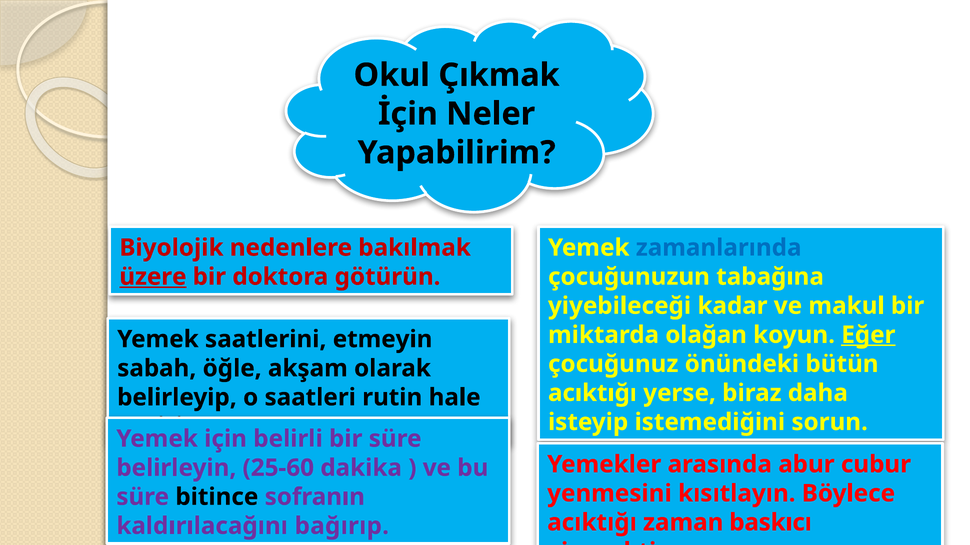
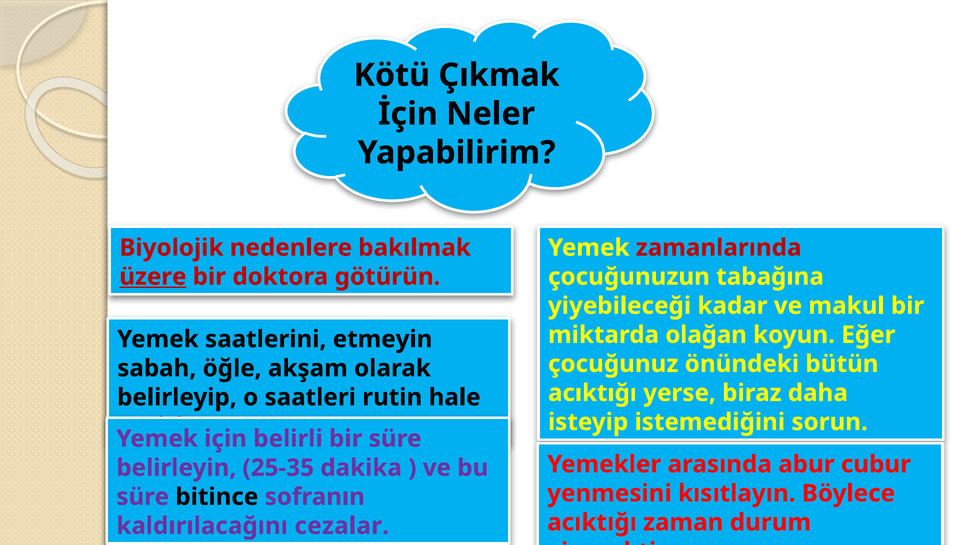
Okul: Okul -> Kötü (392, 75)
zamanlarında colour: blue -> red (719, 248)
Eğer underline: present -> none (868, 335)
25-60: 25-60 -> 25-35 (278, 468)
baskıcı: baskıcı -> durum (770, 523)
bağırıp: bağırıp -> cezalar (342, 527)
